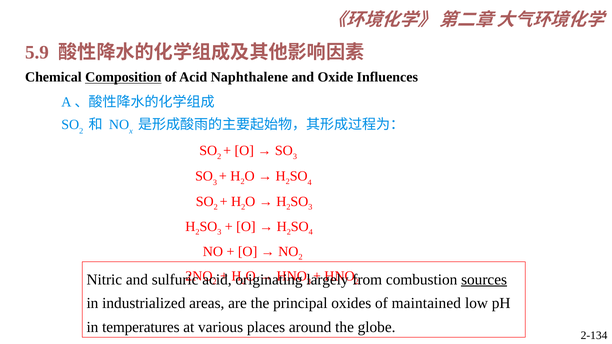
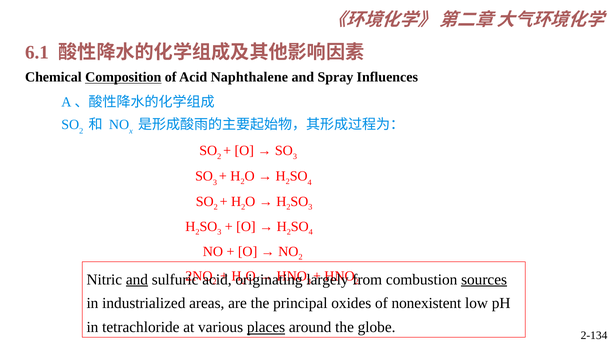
5.9: 5.9 -> 6.1 (37, 53)
Oxide: Oxide -> Spray (335, 77)
and underline: none -> present (137, 280)
maintained: maintained -> nonexistent (426, 304)
temperatures: temperatures -> tetrachloride (141, 328)
places underline: none -> present (266, 328)
